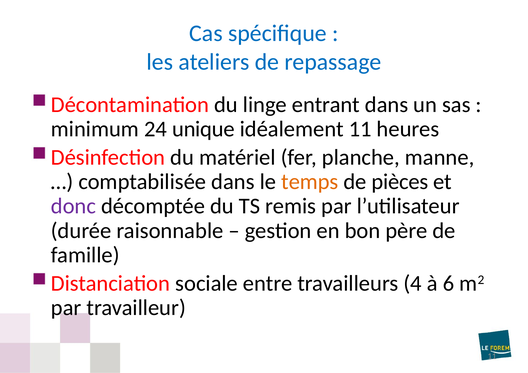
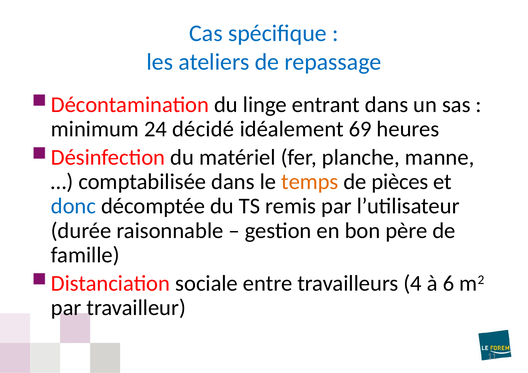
unique: unique -> décidé (203, 129)
idéalement 11: 11 -> 69 (360, 129)
donc colour: purple -> blue (73, 207)
